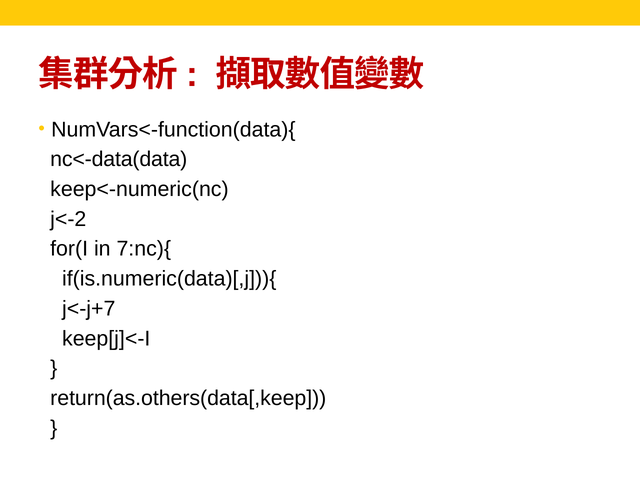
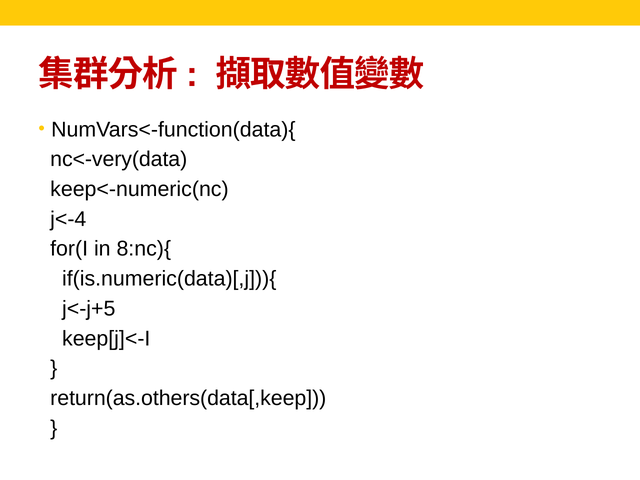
nc<-data(data: nc<-data(data -> nc<-very(data (119, 159)
j<-2: j<-2 -> j<-4 (68, 219)
7:nc){: 7:nc){ -> 8:nc){ (144, 249)
j<-j+7: j<-j+7 -> j<-j+5 (89, 309)
